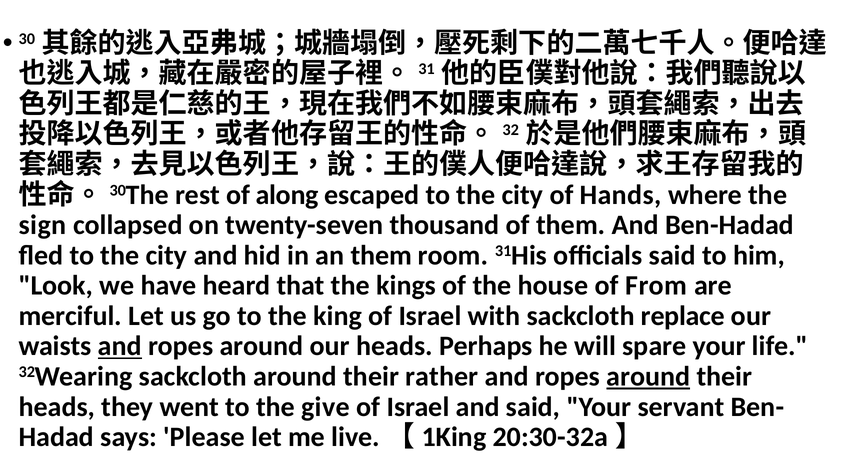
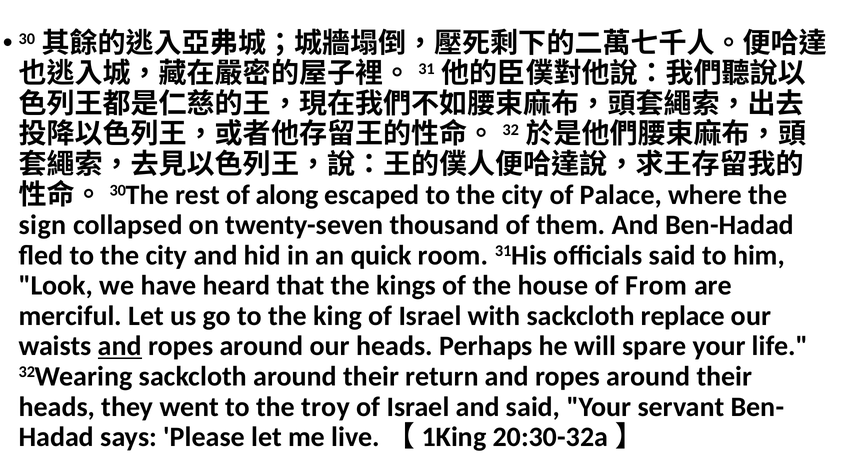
Hands: Hands -> Palace (621, 195)
an them: them -> quick (381, 255)
rather: rather -> return (442, 377)
around underline: present -> none (648, 377)
give: give -> troy (326, 407)
